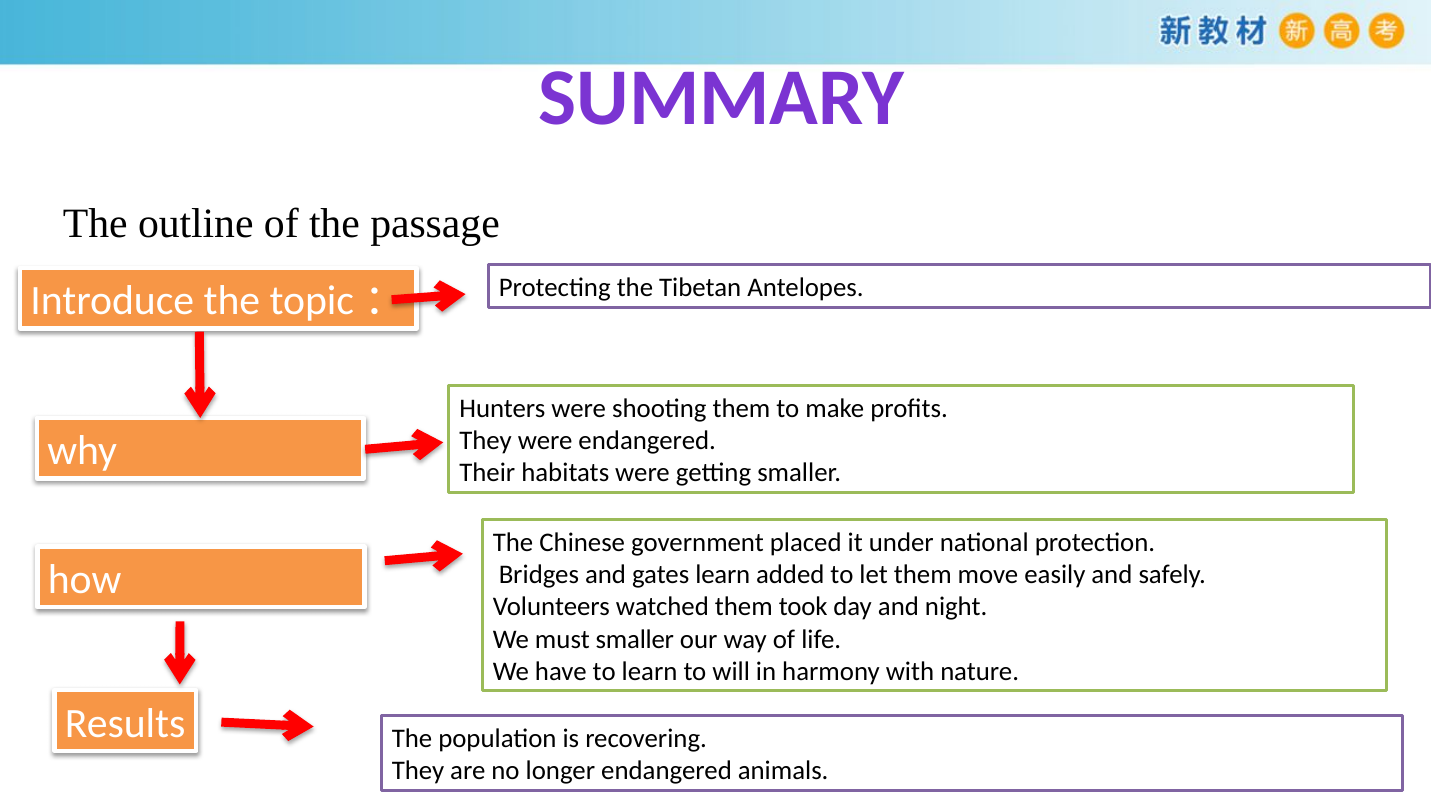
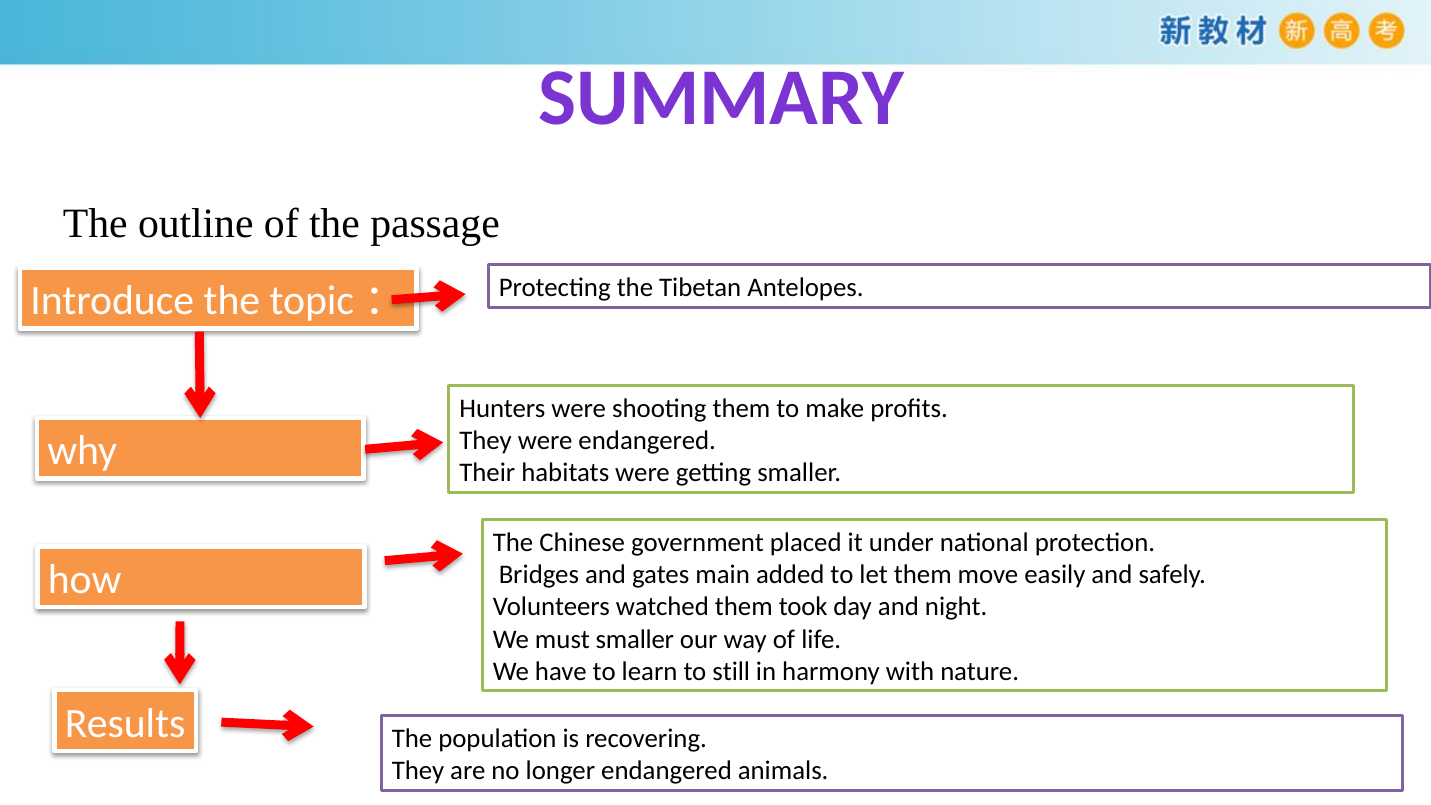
gates learn: learn -> main (723, 575)
will: will -> still (731, 671)
